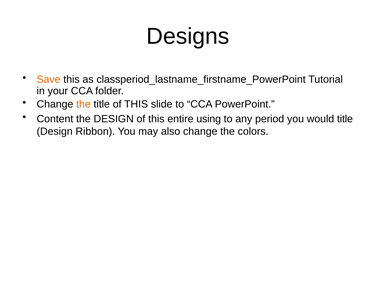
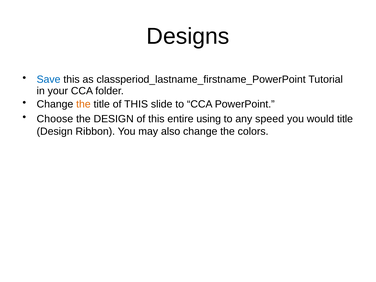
Save colour: orange -> blue (49, 80)
Content: Content -> Choose (55, 119)
period: period -> speed (270, 119)
